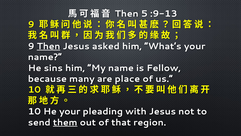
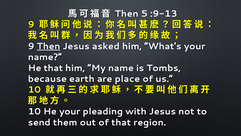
He sins: sins -> that (53, 68)
Fellow: Fellow -> Tombs (164, 68)
many: many -> earth (82, 79)
them underline: present -> none (65, 122)
